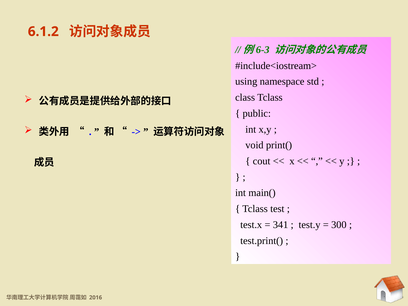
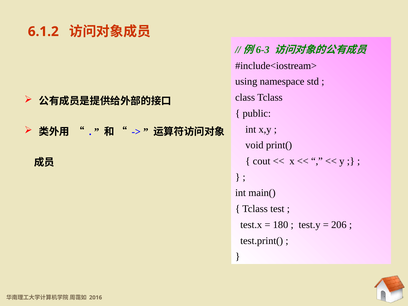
341: 341 -> 180 (281, 225)
300: 300 -> 206 (339, 225)
